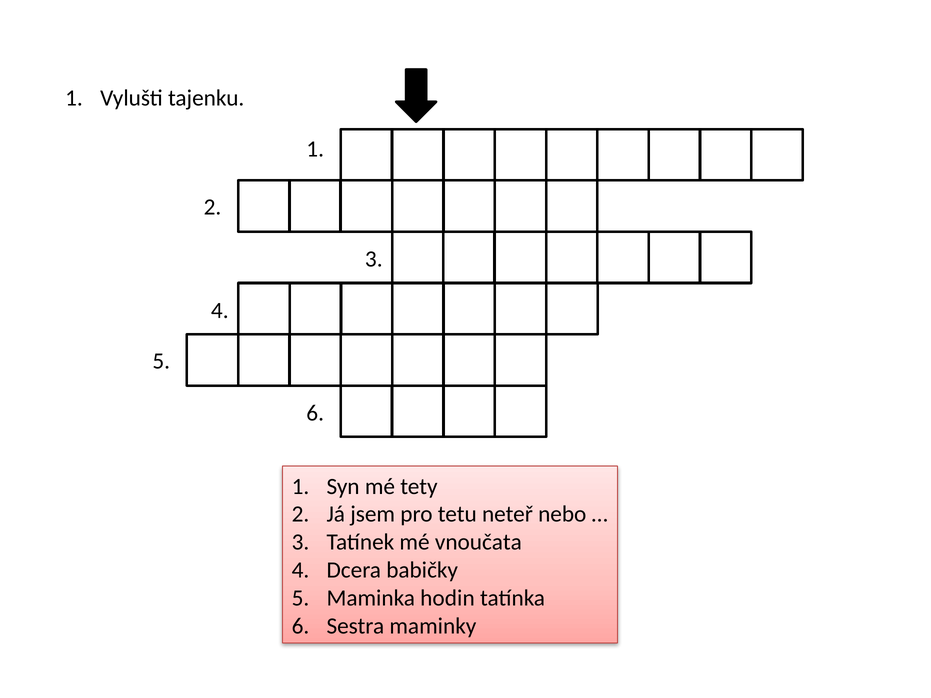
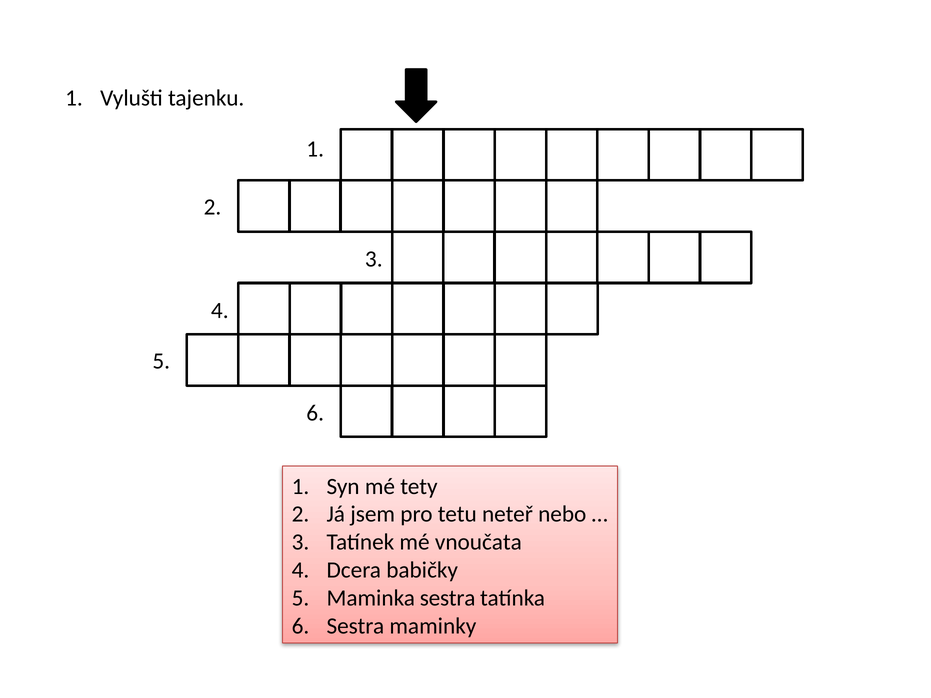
Maminka hodin: hodin -> sestra (448, 598)
